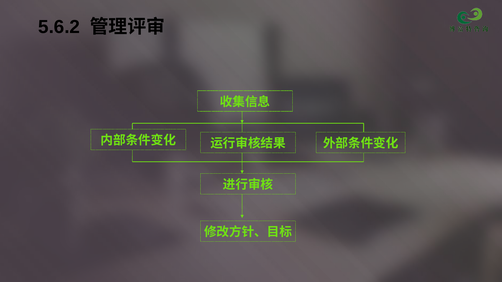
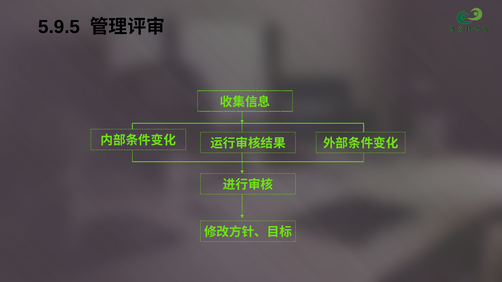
5.6.2: 5.6.2 -> 5.9.5 (59, 27)
